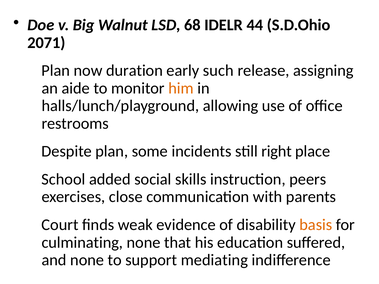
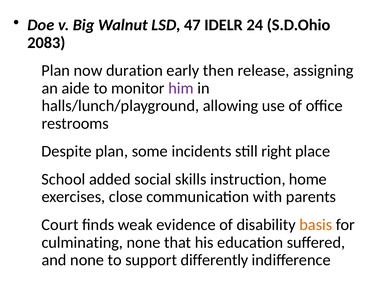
68: 68 -> 47 (192, 25)
44: 44 -> 24 (255, 25)
2071: 2071 -> 2083 (47, 43)
such: such -> then (218, 71)
him colour: orange -> purple (181, 88)
peers: peers -> home (308, 179)
mediating: mediating -> differently (214, 260)
